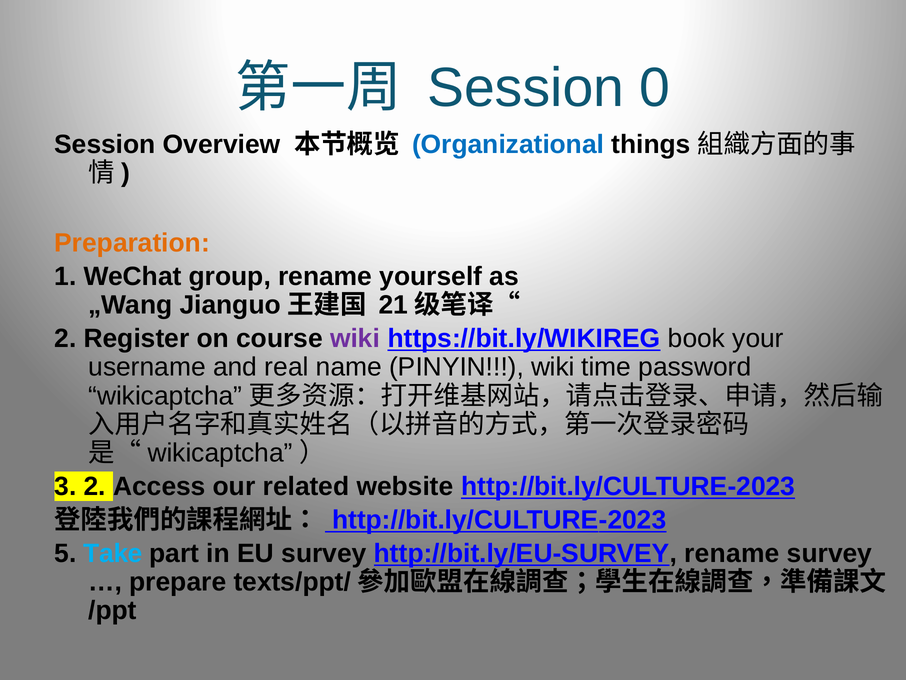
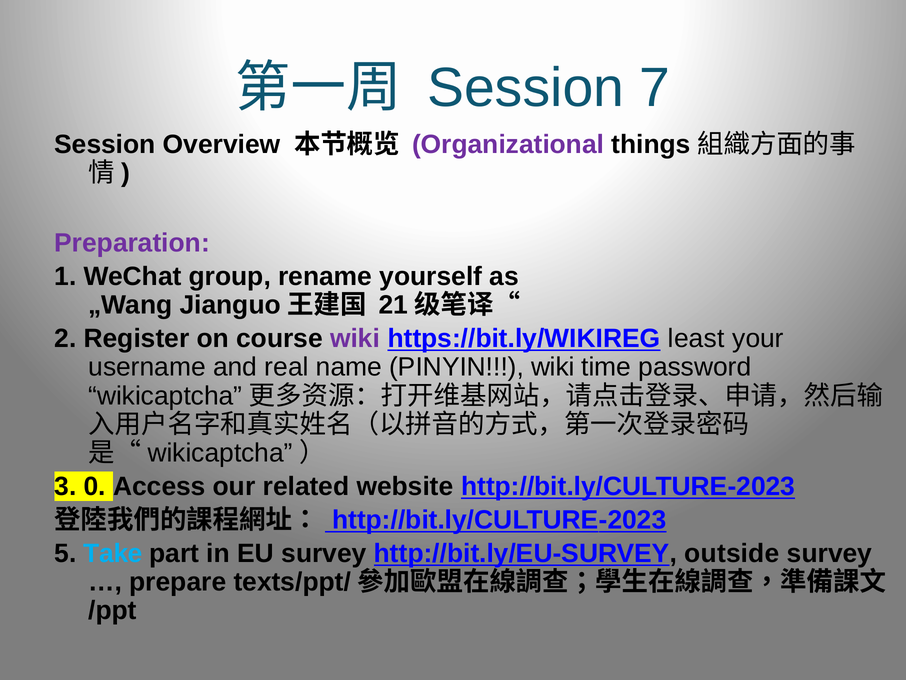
0: 0 -> 7 (655, 88)
Organizational colour: blue -> purple (508, 144)
Preparation colour: orange -> purple (132, 243)
book: book -> least (696, 338)
3 2: 2 -> 0 (95, 486)
http://bit.ly/EU-SURVEY rename: rename -> outside (732, 553)
